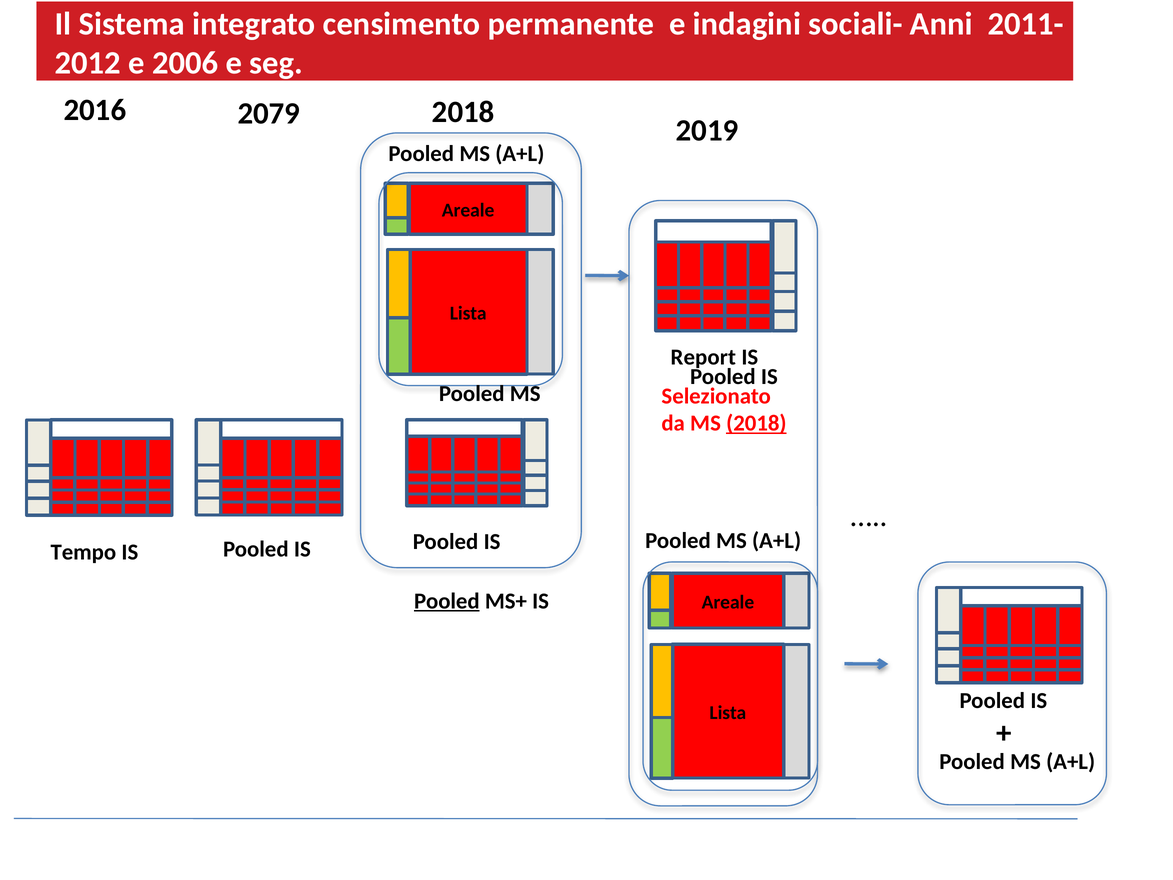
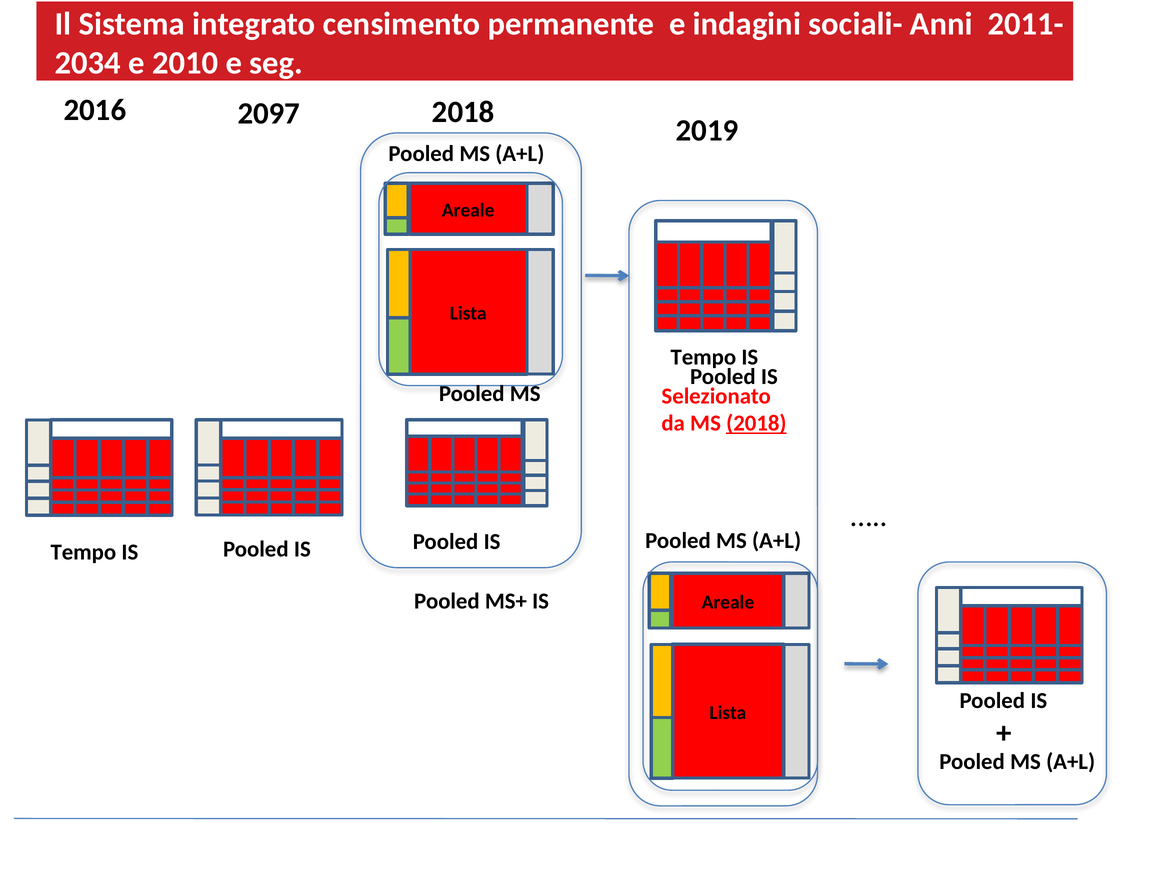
2012: 2012 -> 2034 (88, 63)
2006: 2006 -> 2010 (185, 63)
2079: 2079 -> 2097 (269, 114)
Report: Report -> Tempo (703, 357)
Pooled underline: present -> none (447, 601)
